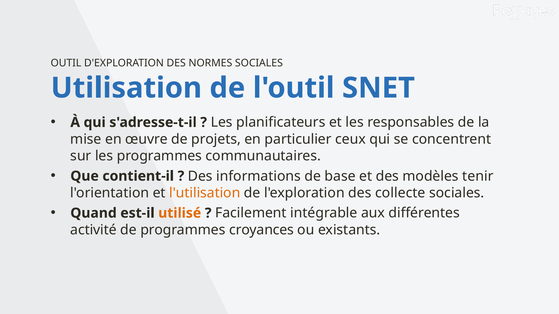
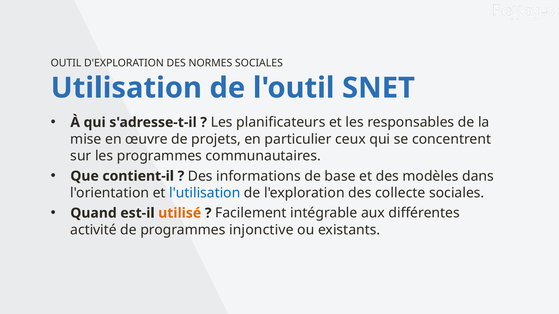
tenir: tenir -> dans (478, 176)
l'utilisation colour: orange -> blue (205, 193)
croyances: croyances -> injonctive (261, 230)
